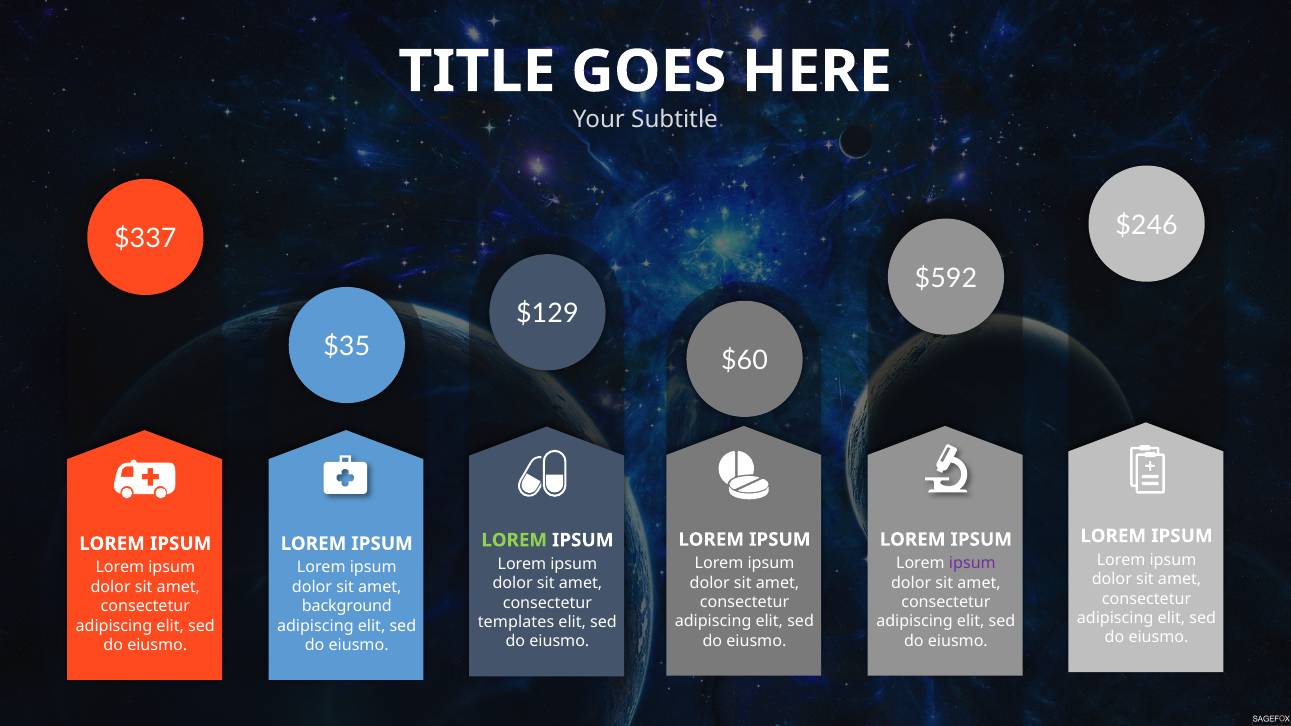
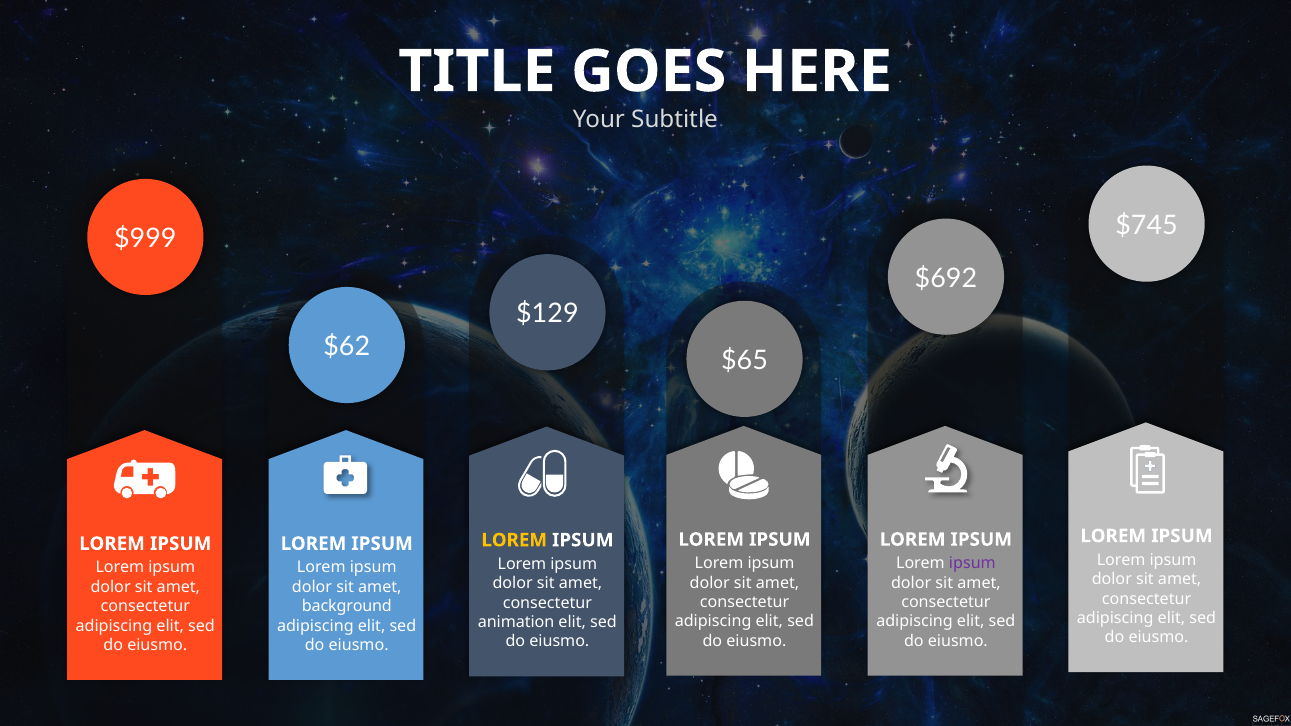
$246: $246 -> $745 (1147, 226)
$337: $337 -> $999 (145, 239)
$592: $592 -> $692 (946, 279)
$35: $35 -> $62 (347, 347)
$60: $60 -> $65 (744, 361)
LOREM colour: light green -> yellow (514, 540)
templates: templates -> animation (516, 622)
